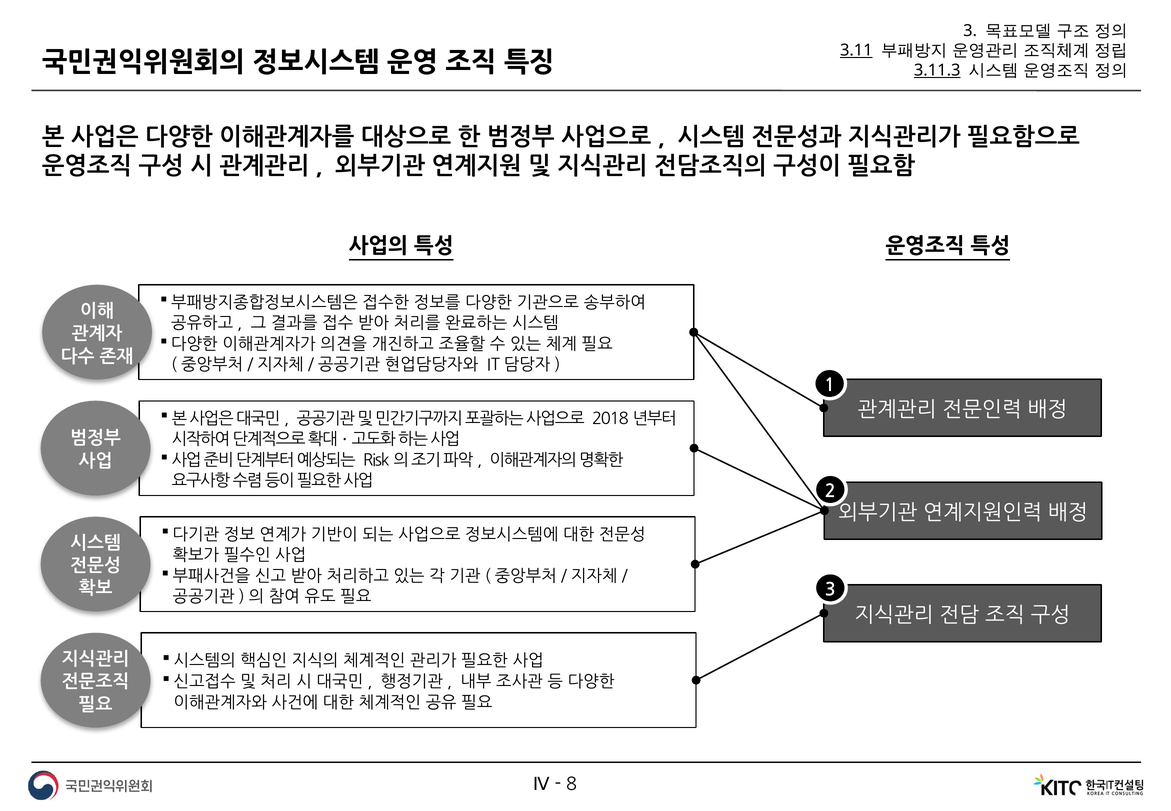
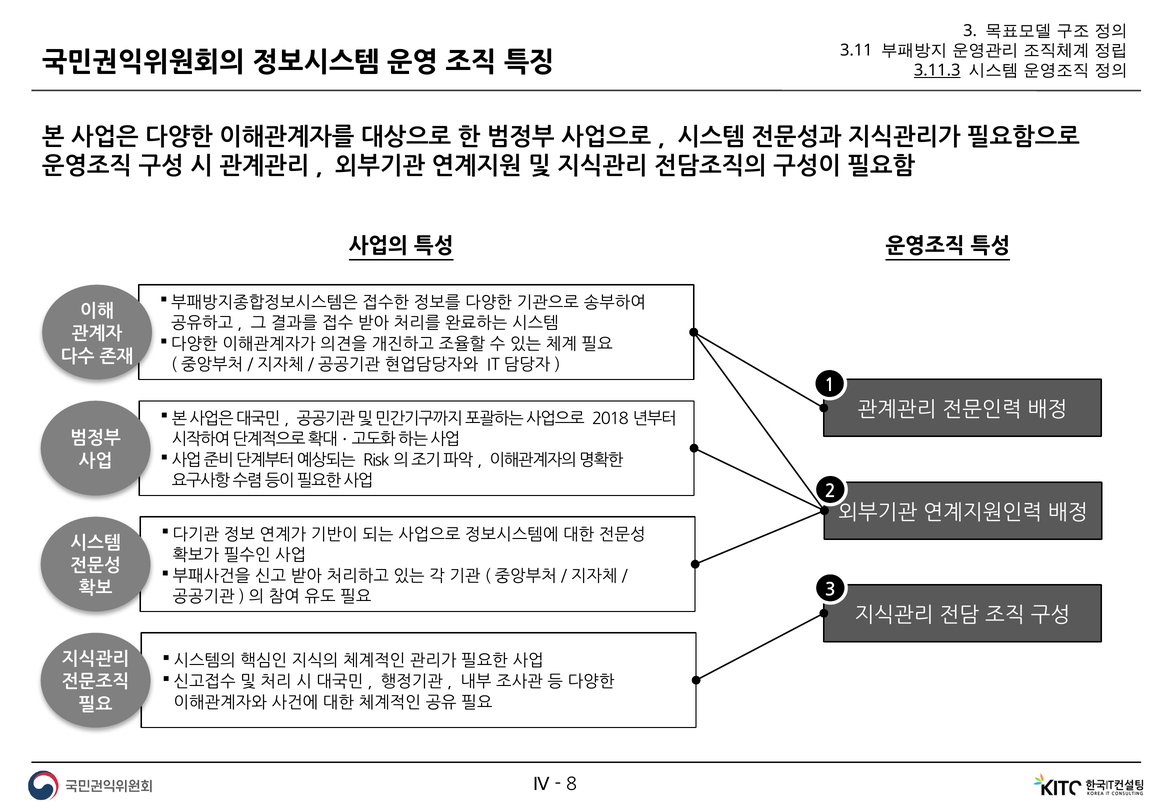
3.11 underline: present -> none (856, 50)
